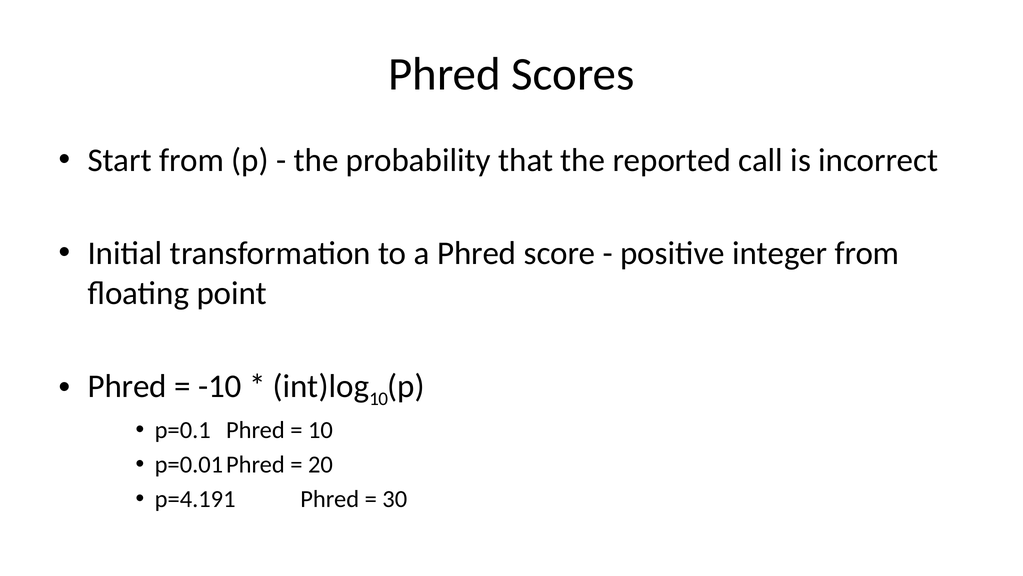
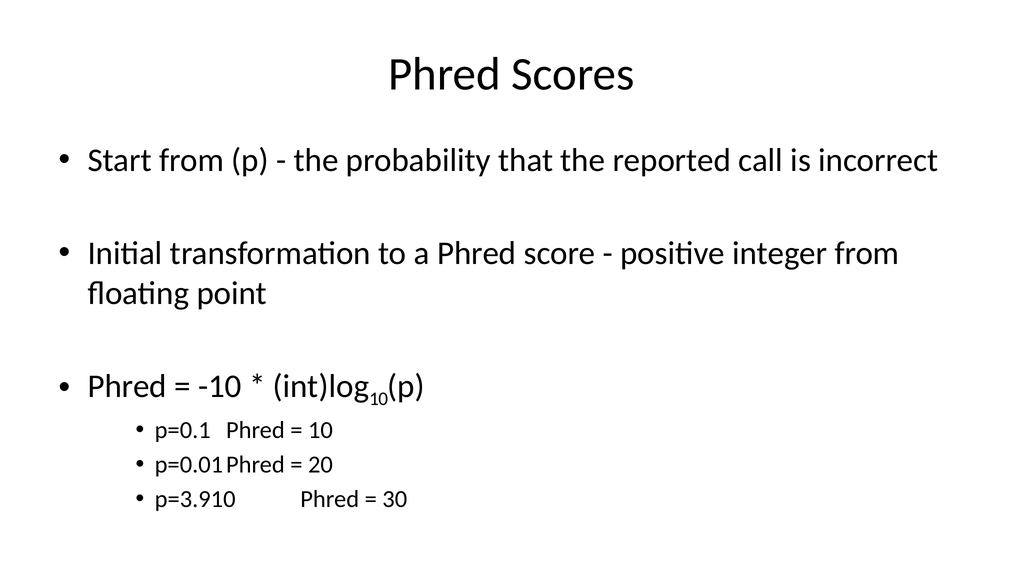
p=4.191: p=4.191 -> p=3.910 (195, 499)
